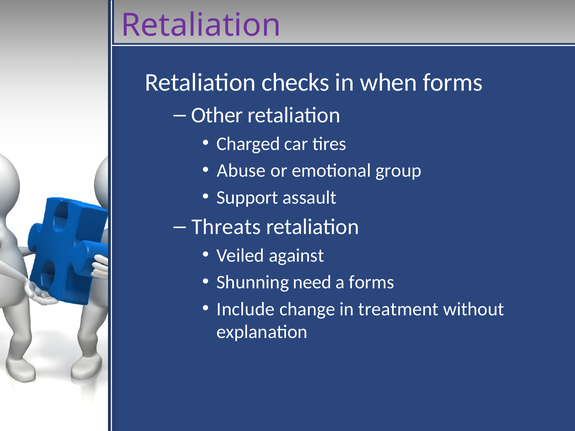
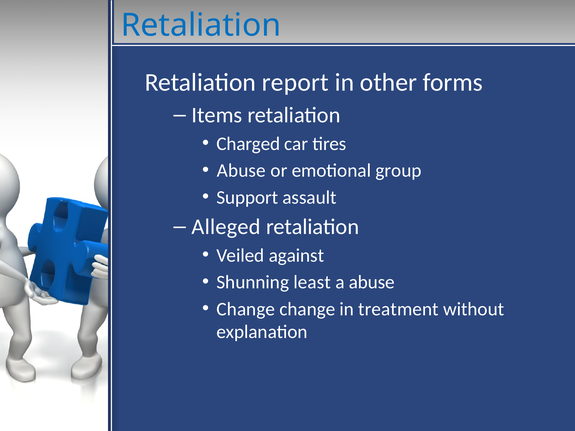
Retaliation colour: purple -> blue (201, 25)
checks: checks -> report (295, 82)
when: when -> other (388, 82)
Other: Other -> Items (217, 115)
Threats: Threats -> Alleged (226, 227)
need: need -> least (312, 282)
a forms: forms -> abuse (372, 282)
Include: Include -> Change (246, 309)
